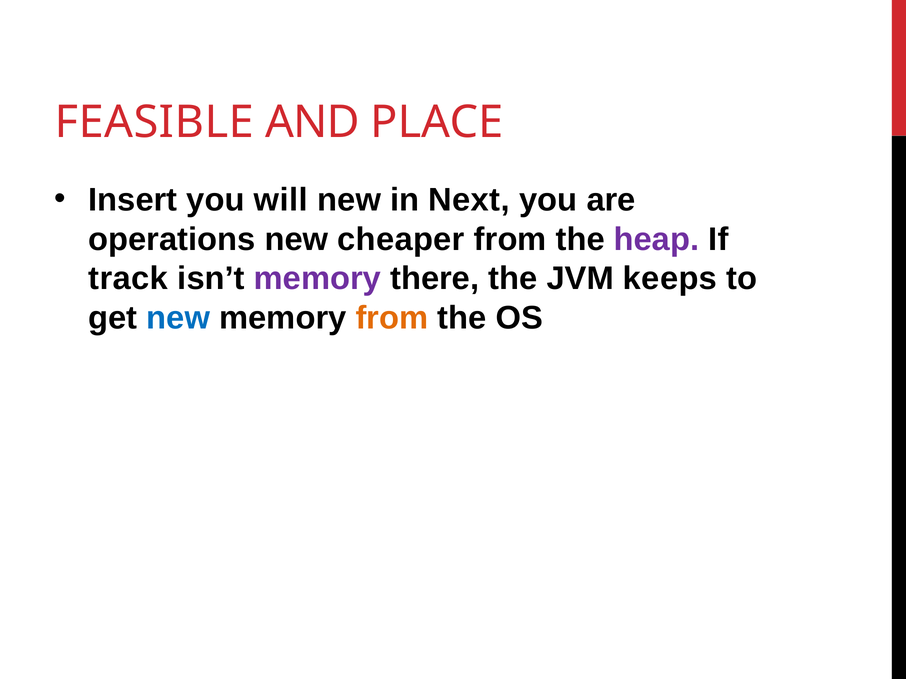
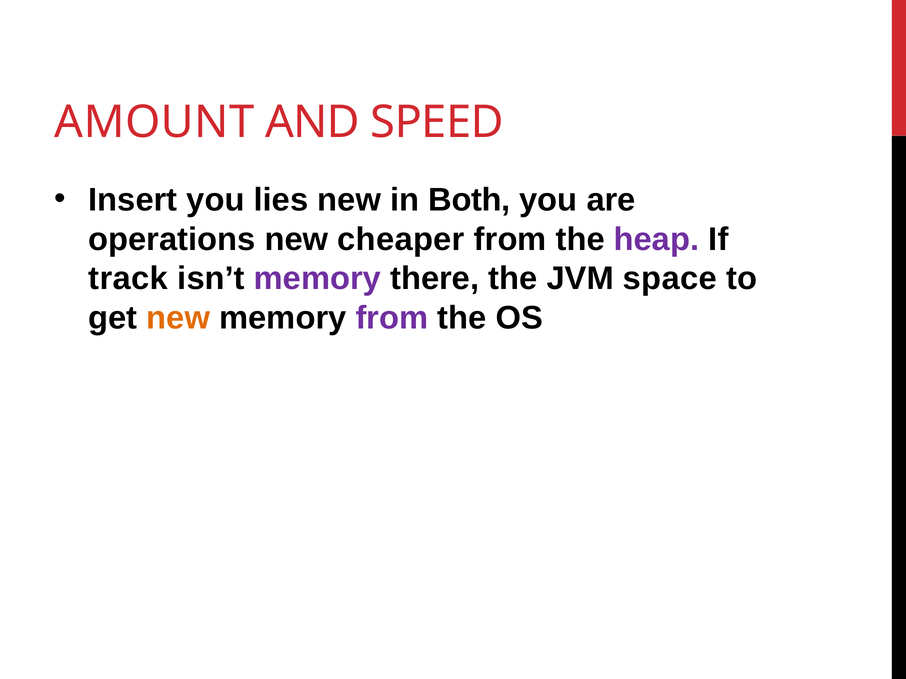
FEASIBLE: FEASIBLE -> AMOUNT (154, 122)
PLACE: PLACE -> SPEED (437, 122)
will: will -> lies (281, 200)
Next: Next -> Both (469, 200)
keeps: keeps -> space (670, 279)
new colour: blue -> orange (178, 318)
from colour: orange -> purple (392, 318)
